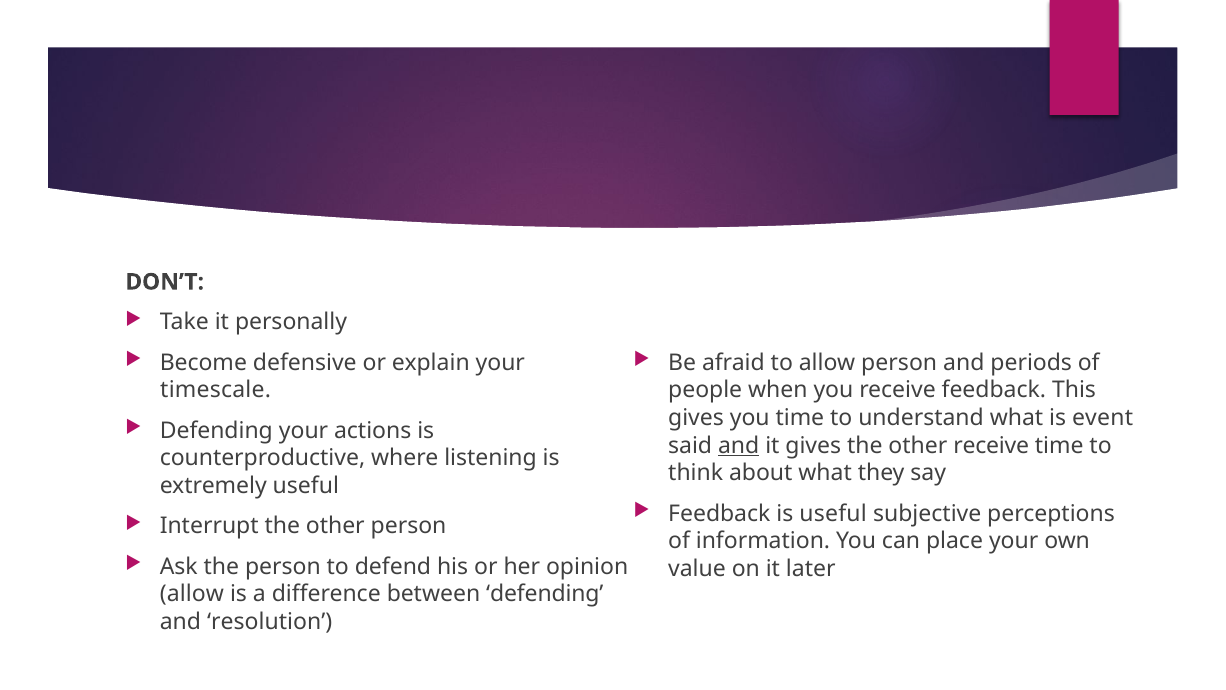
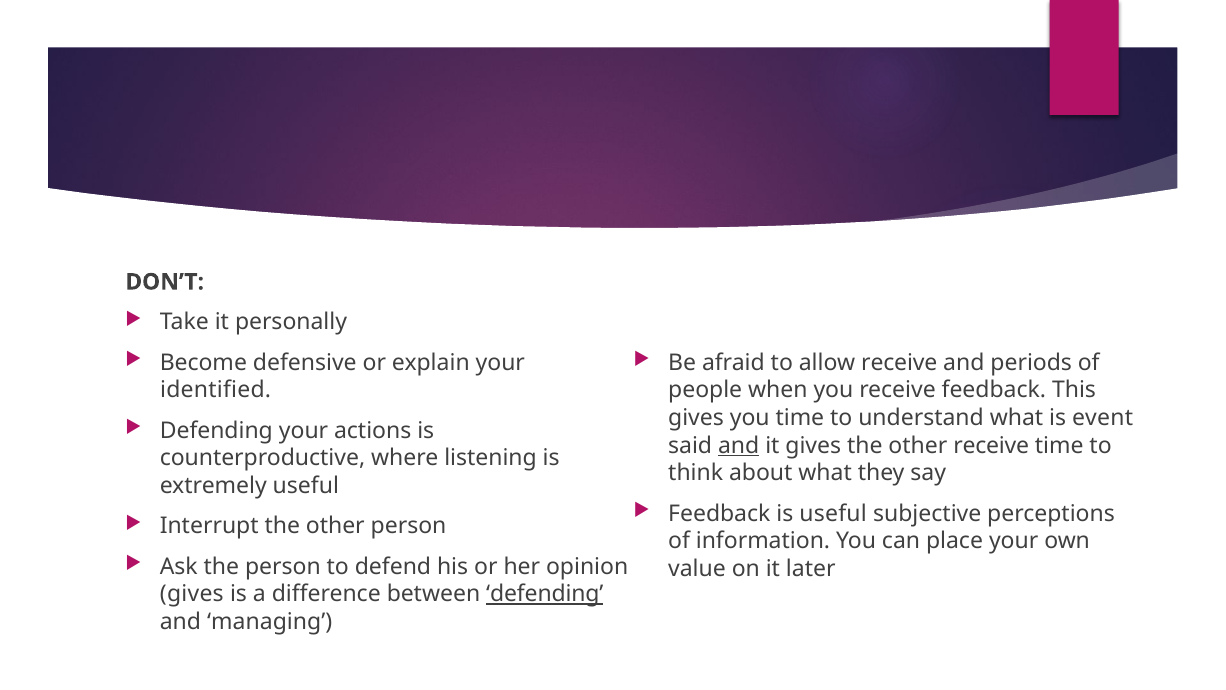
allow person: person -> receive (899, 363)
timescale: timescale -> identified (216, 390)
allow: allow -> gives (192, 594)
defending underline: none -> present (545, 594)
resolution: resolution -> managing (270, 622)
